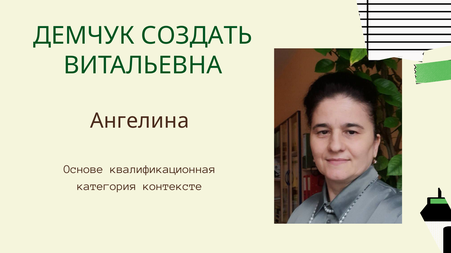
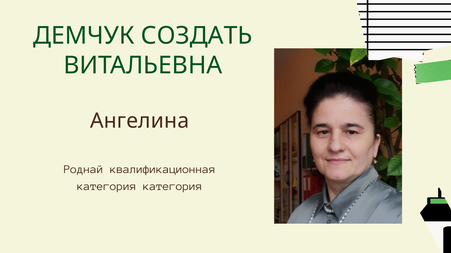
Основе: Основе -> Роднай (84, 170)
категория контексте: контексте -> категория (173, 187)
